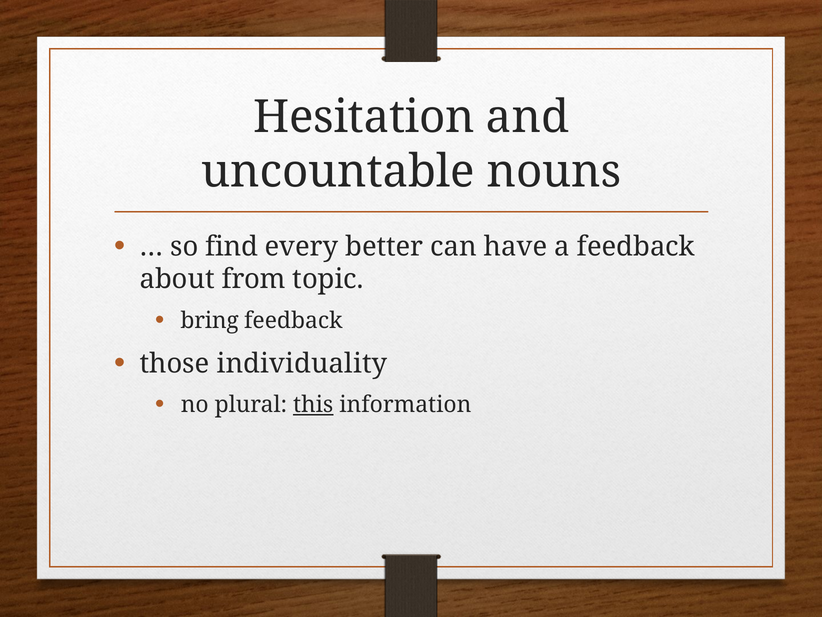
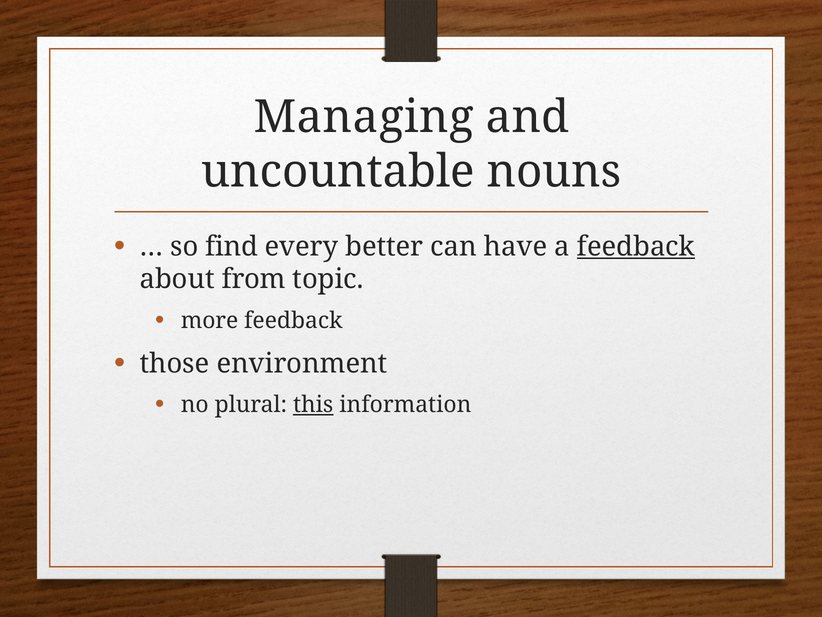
Hesitation: Hesitation -> Managing (364, 117)
feedback underline: none -> present (636, 246)
bring: bring -> more (210, 320)
individuality: individuality -> environment (302, 363)
